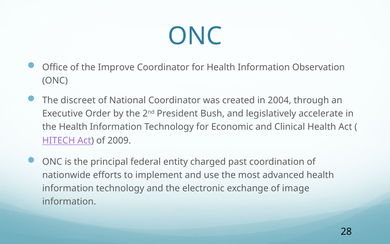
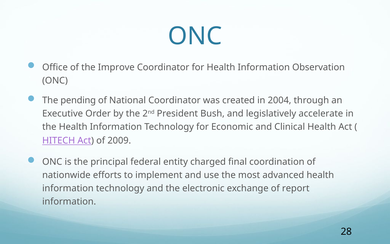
discreet: discreet -> pending (78, 100)
past: past -> final (238, 162)
image: image -> report (296, 188)
